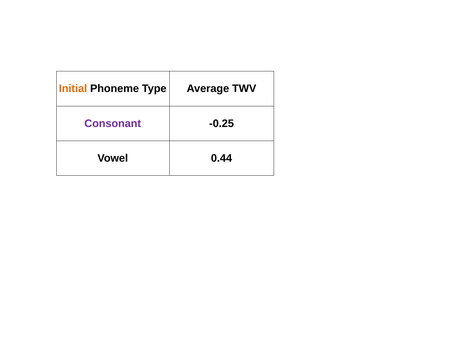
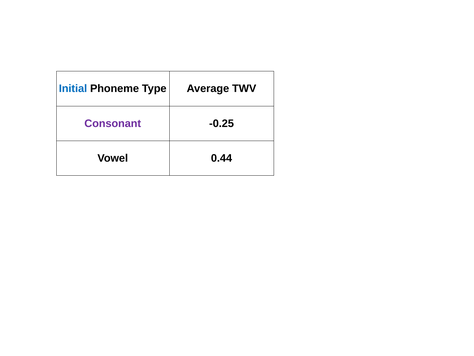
Initial colour: orange -> blue (73, 89)
